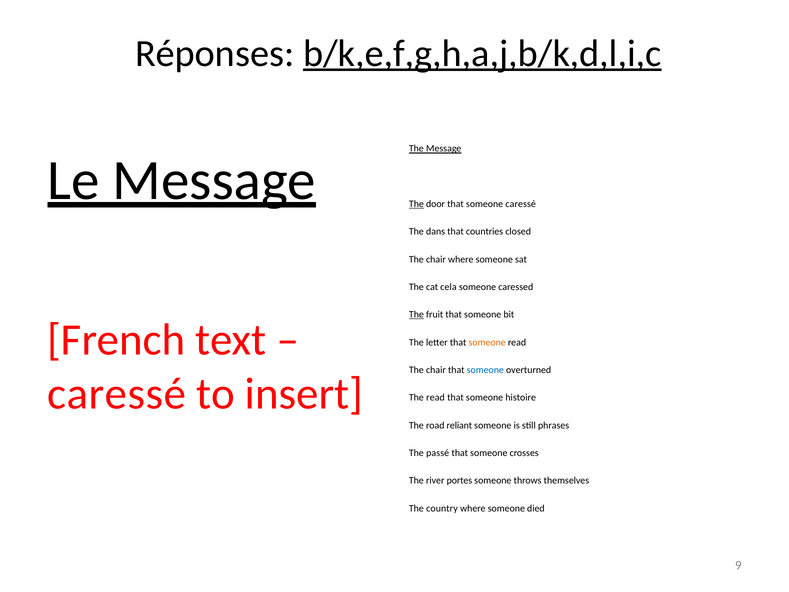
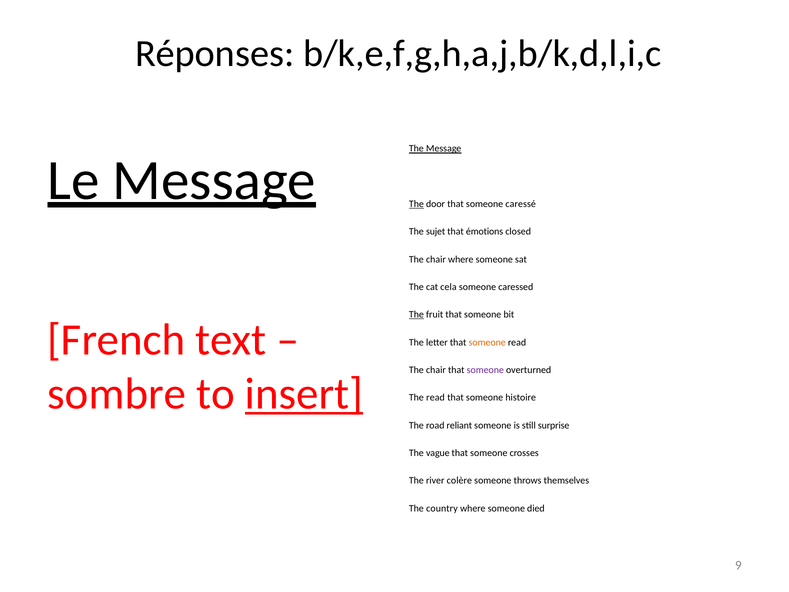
b/k,e,f,g,h,a,j,b/k,d,l,i,c underline: present -> none (482, 53)
dans: dans -> sujet (436, 232)
countries: countries -> émotions (485, 232)
someone colour: blue -> purple (485, 370)
caressé: caressé -> sombre (117, 394)
insert underline: none -> present (304, 394)
phrases: phrases -> surprise (554, 425)
passé: passé -> vague (438, 453)
portes: portes -> colère (459, 480)
